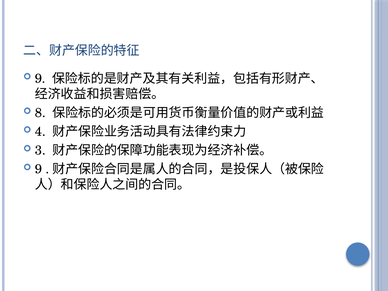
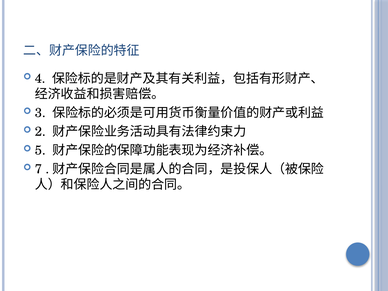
9: 9 -> 4 (40, 79)
8: 8 -> 3 (40, 113)
4: 4 -> 2 (40, 132)
3: 3 -> 5 (40, 150)
9: 9 -> 7 (38, 169)
